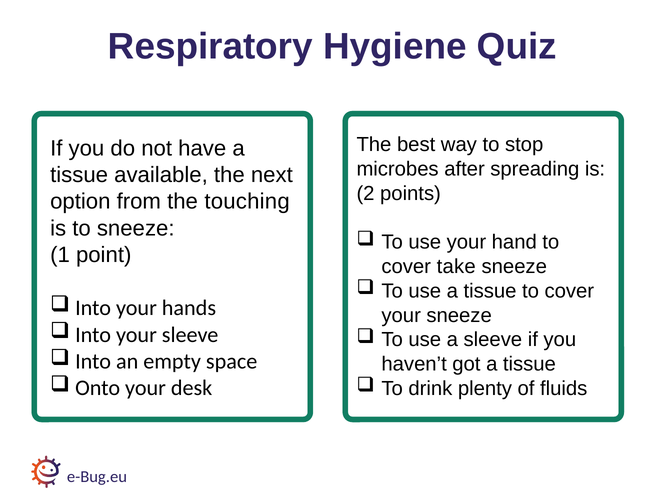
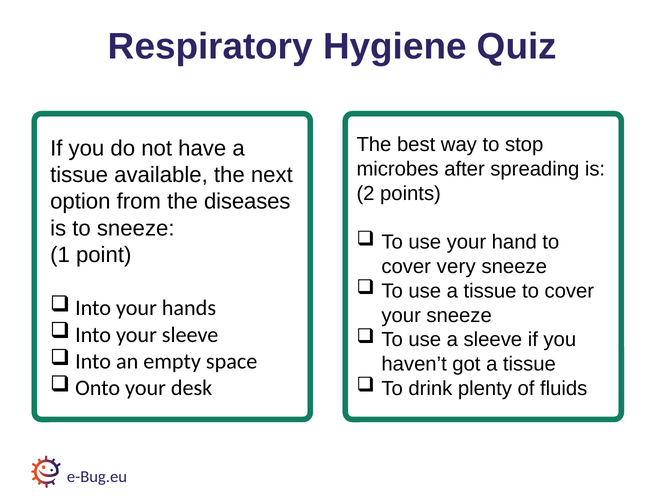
touching: touching -> diseases (247, 202)
take: take -> very (456, 266)
